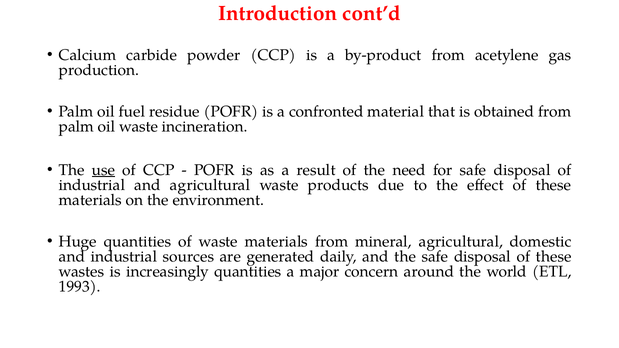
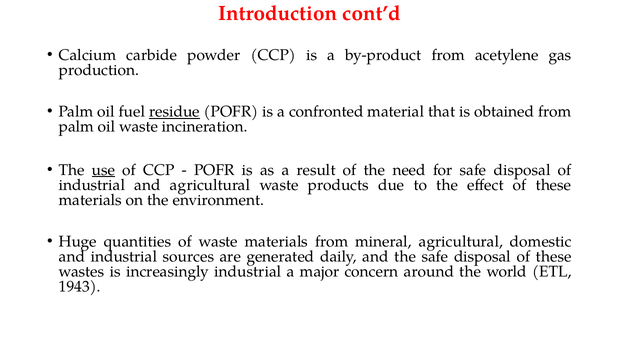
residue underline: none -> present (175, 112)
increasingly quantities: quantities -> industrial (248, 272)
1993: 1993 -> 1943 (80, 287)
